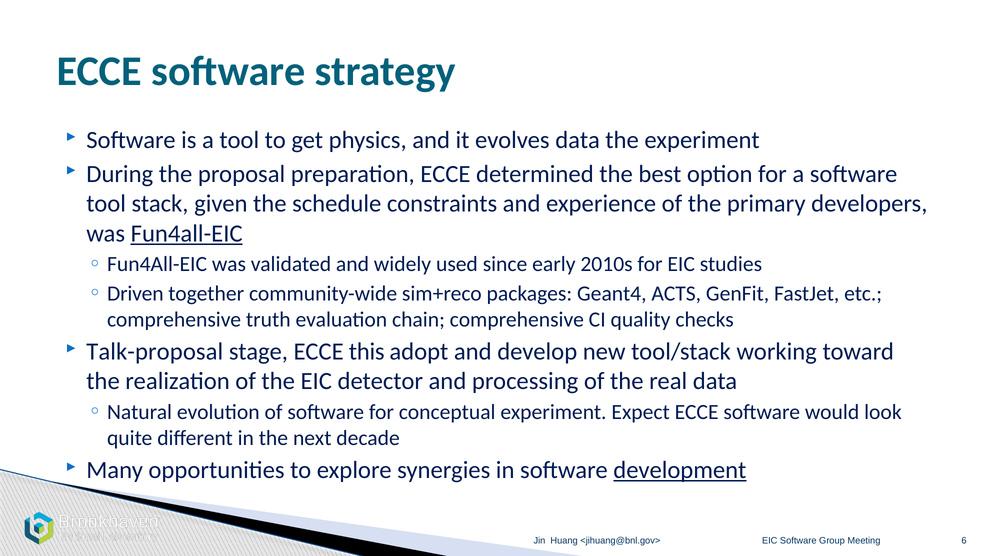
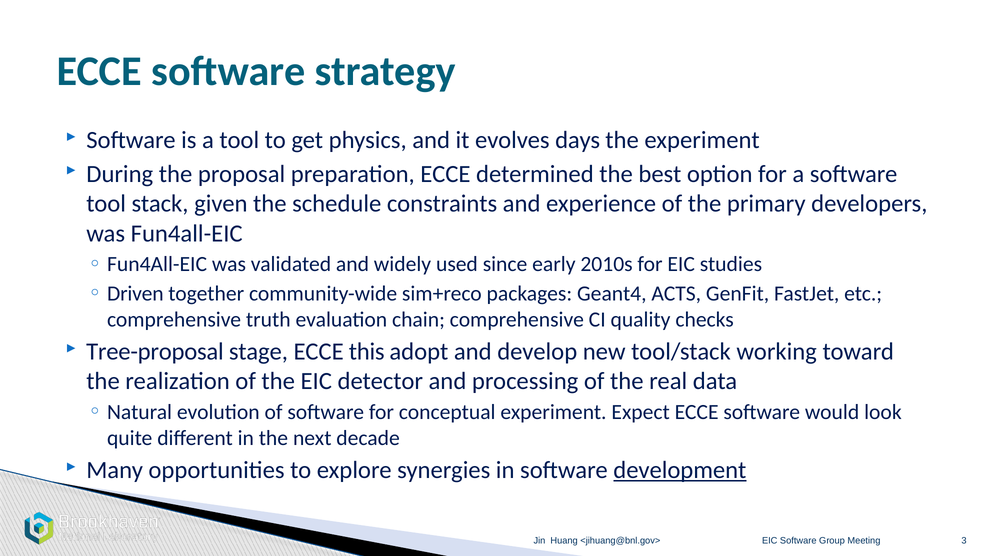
evolves data: data -> days (578, 140)
Fun4all-EIC underline: present -> none (187, 233)
Talk-proposal: Talk-proposal -> Tree-proposal (155, 351)
6: 6 -> 3 (964, 540)
